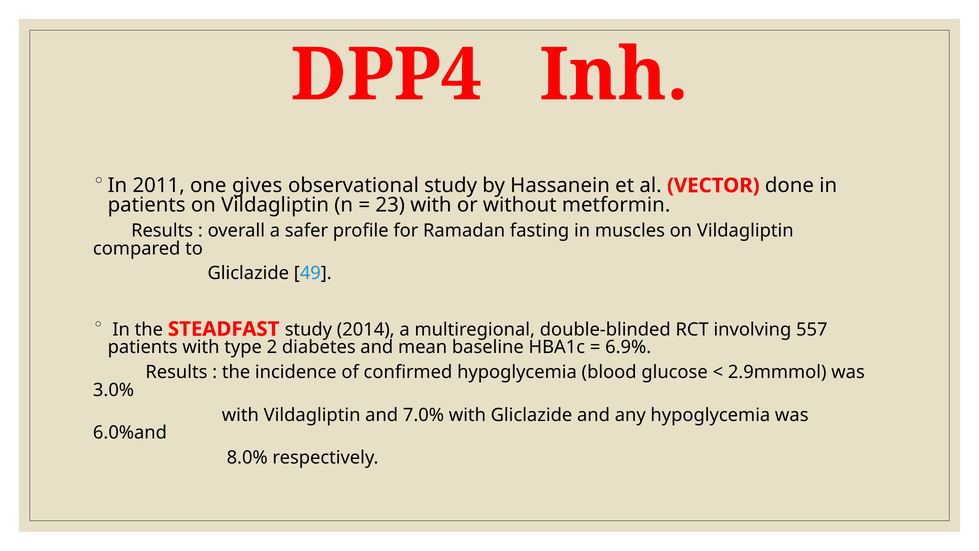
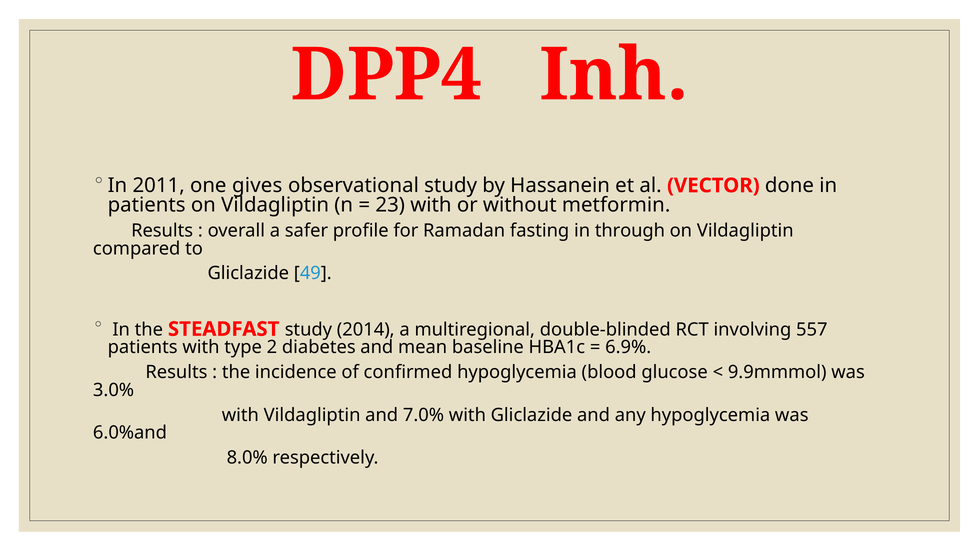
muscles: muscles -> through (630, 231)
2.9mmmol: 2.9mmmol -> 9.9mmmol (777, 372)
